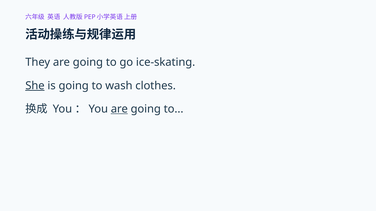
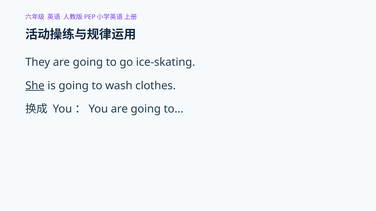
are underline: present -> none (119, 109)
